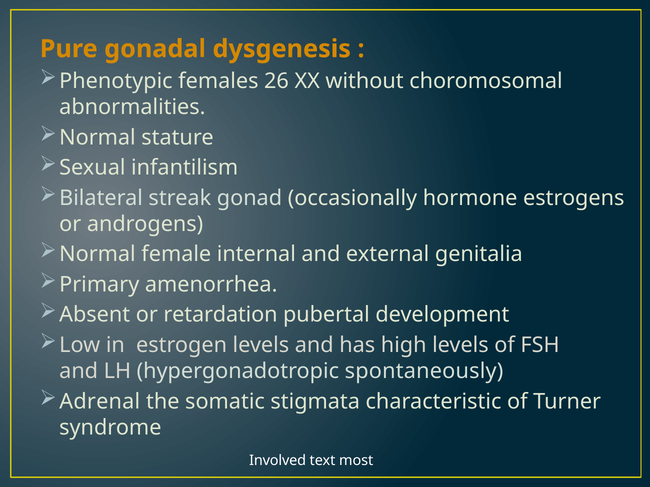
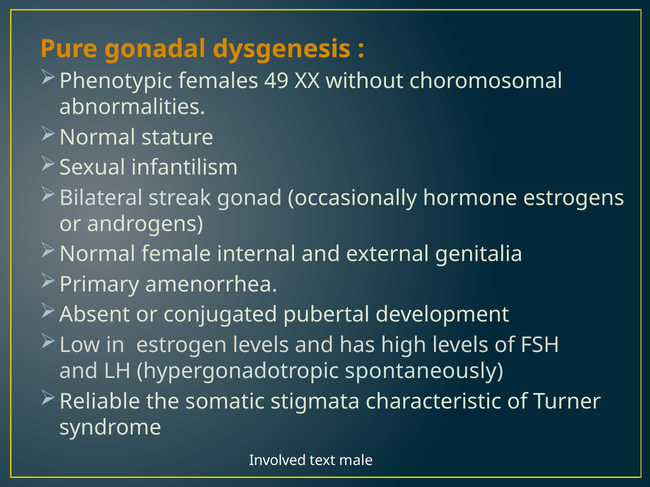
26: 26 -> 49 (276, 81)
retardation: retardation -> conjugated (220, 315)
Adrenal: Adrenal -> Reliable (100, 402)
most: most -> male (356, 461)
